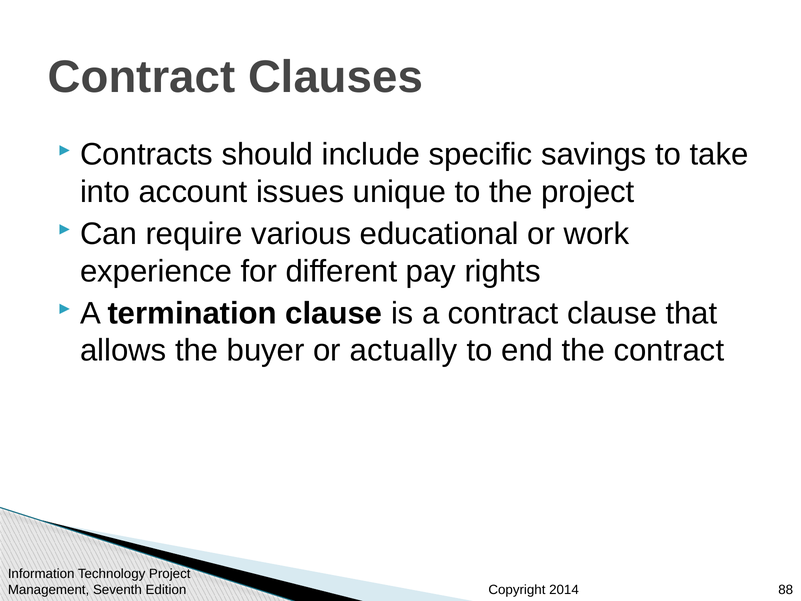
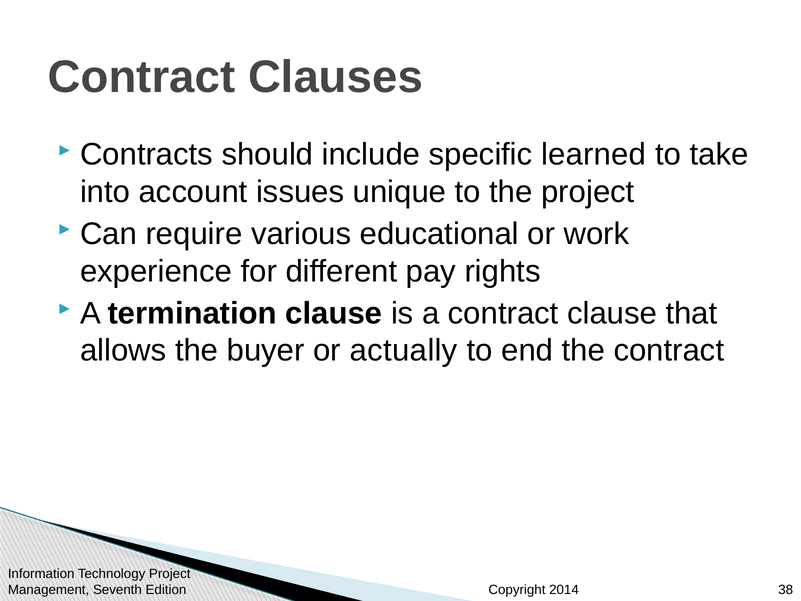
savings: savings -> learned (594, 155)
88: 88 -> 38 (786, 590)
